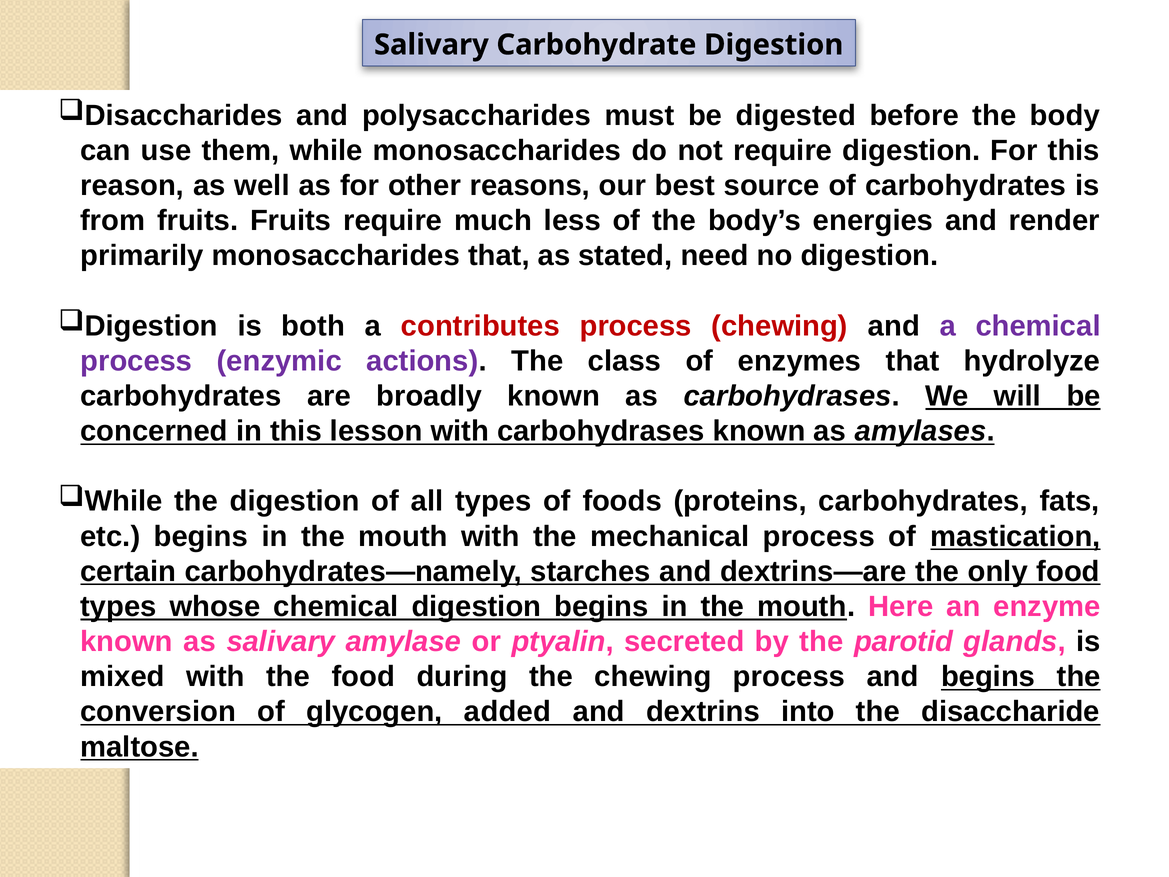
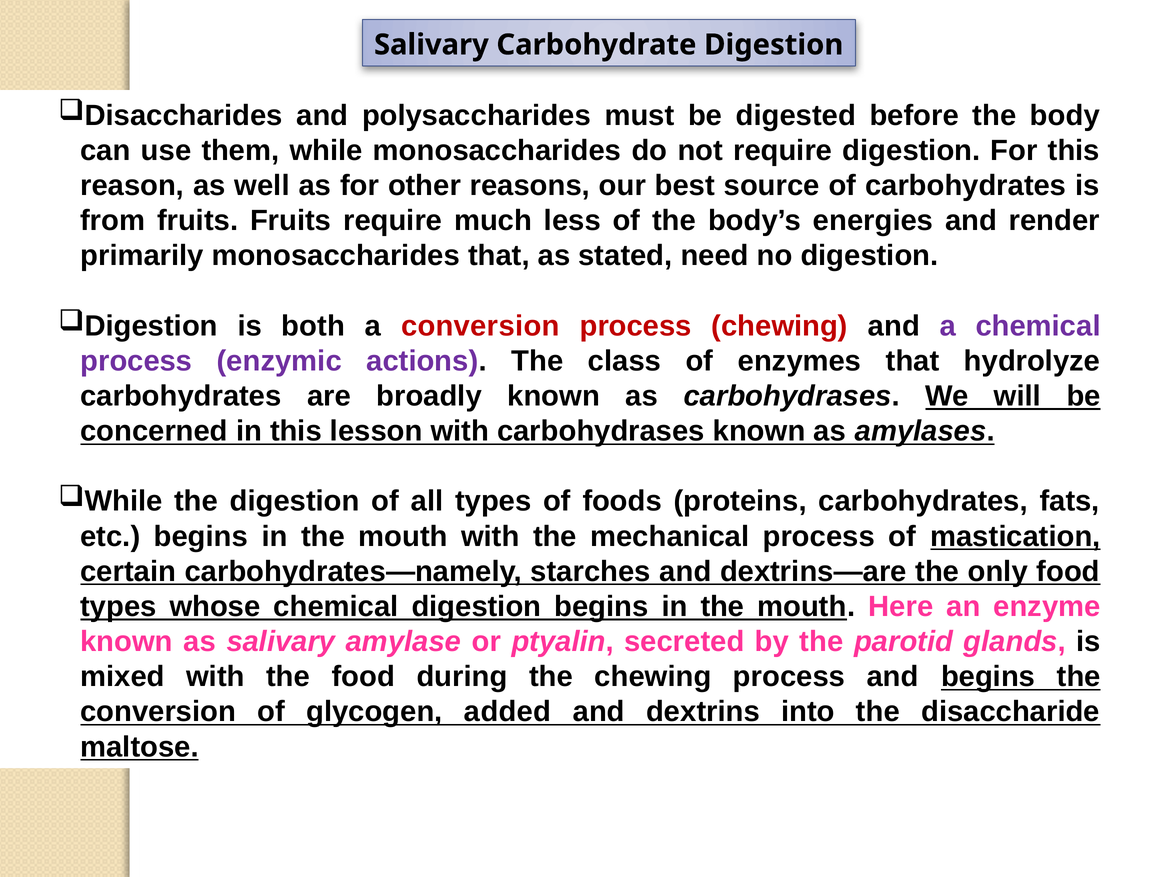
a contributes: contributes -> conversion (480, 326)
